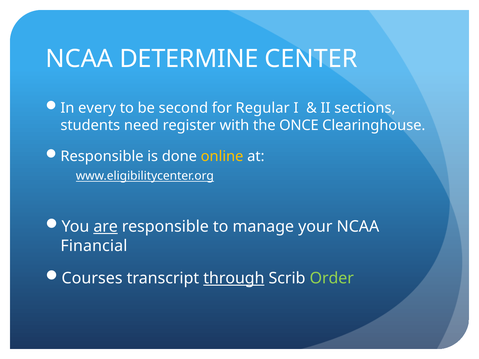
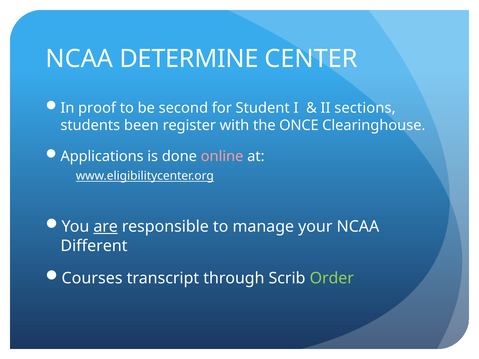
every: every -> proof (97, 108)
Regular: Regular -> Student (263, 108)
need: need -> been (141, 126)
Responsible: Responsible -> Applications (102, 156)
online colour: yellow -> pink (222, 156)
Financial: Financial -> Different (94, 246)
through underline: present -> none (234, 278)
